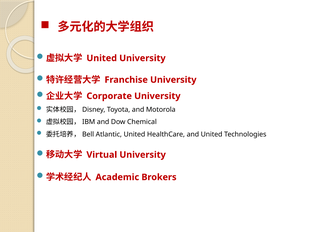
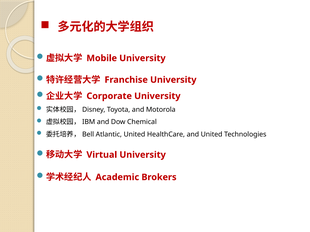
United: United -> Mobile (102, 58)
